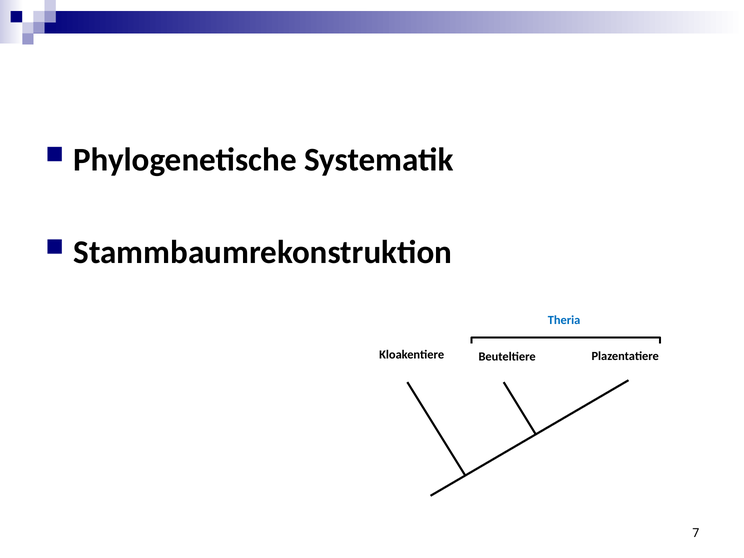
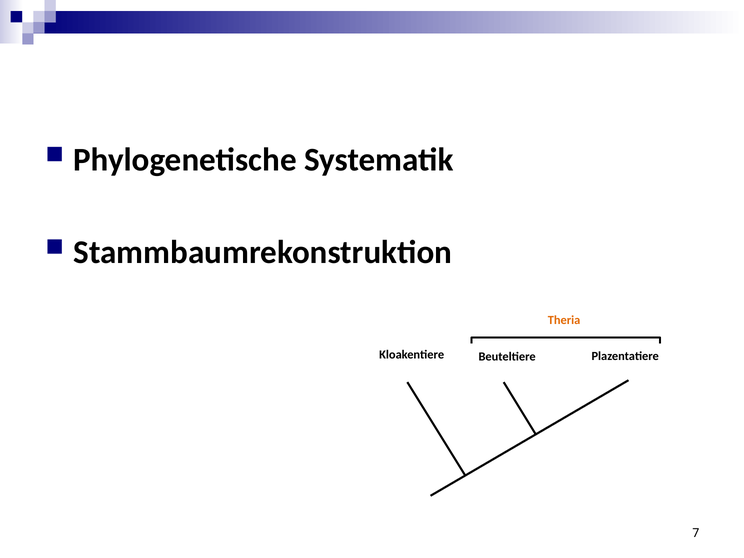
Theria colour: blue -> orange (564, 320)
